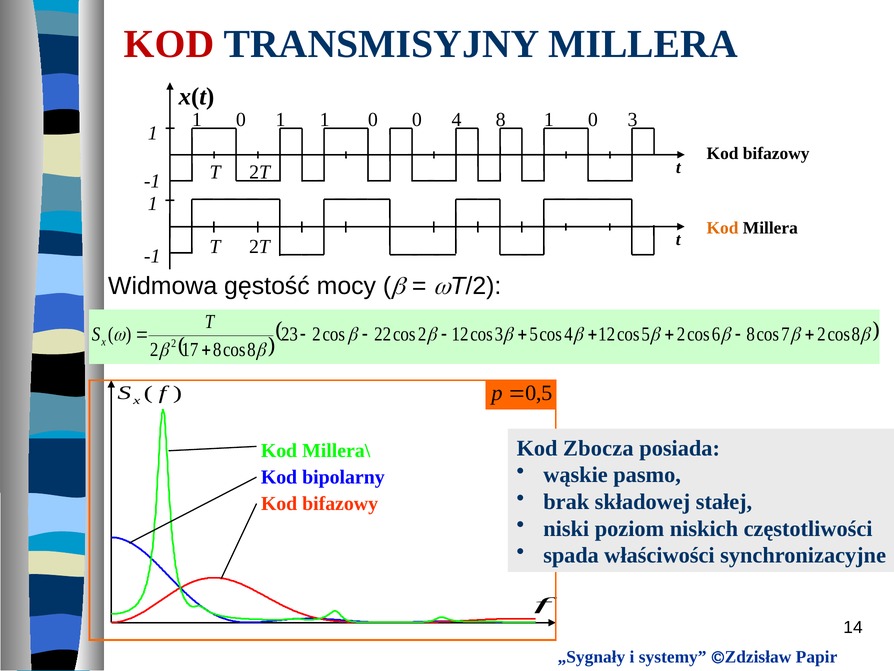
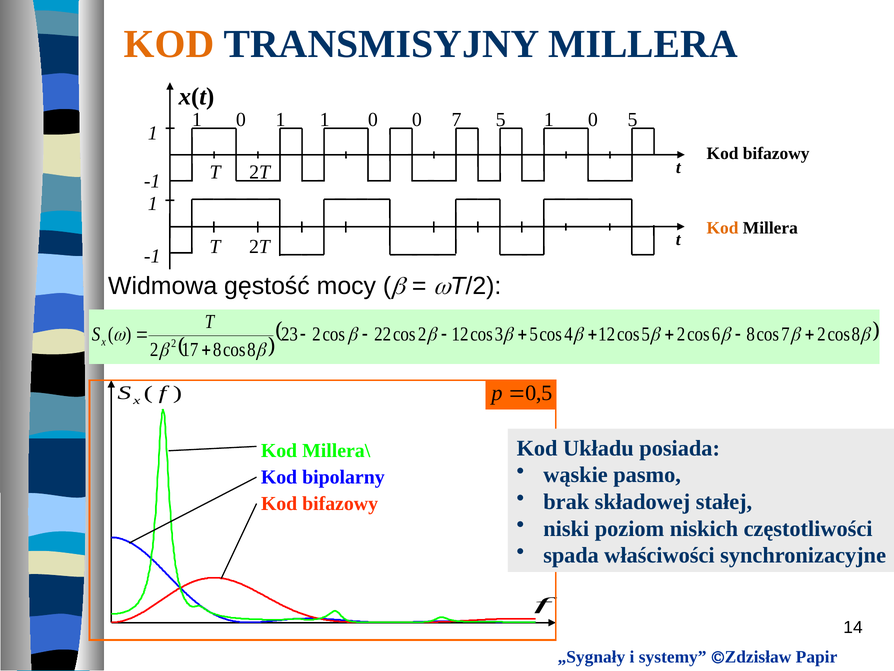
KOD colour: red -> orange (169, 44)
1 4: 4 -> 7 (457, 120)
8: 8 -> 5 (501, 120)
3: 3 -> 5 (633, 120)
Zbocza: Zbocza -> Układu (598, 448)
